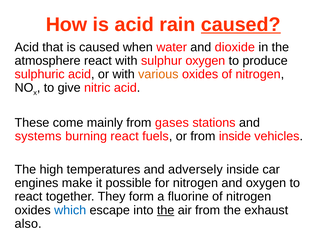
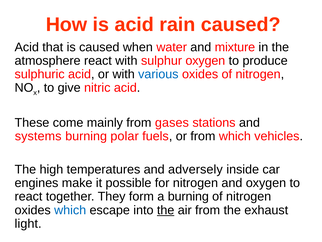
caused underline: present -> none (241, 24)
dioxide: dioxide -> mixture (235, 47)
various colour: orange -> blue (158, 74)
burning react: react -> polar (125, 136)
from inside: inside -> which (235, 136)
a fluorine: fluorine -> burning (188, 196)
also: also -> light (28, 223)
